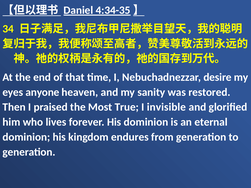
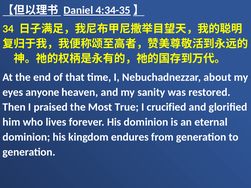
desire: desire -> about (217, 77)
invisible: invisible -> crucified (167, 107)
